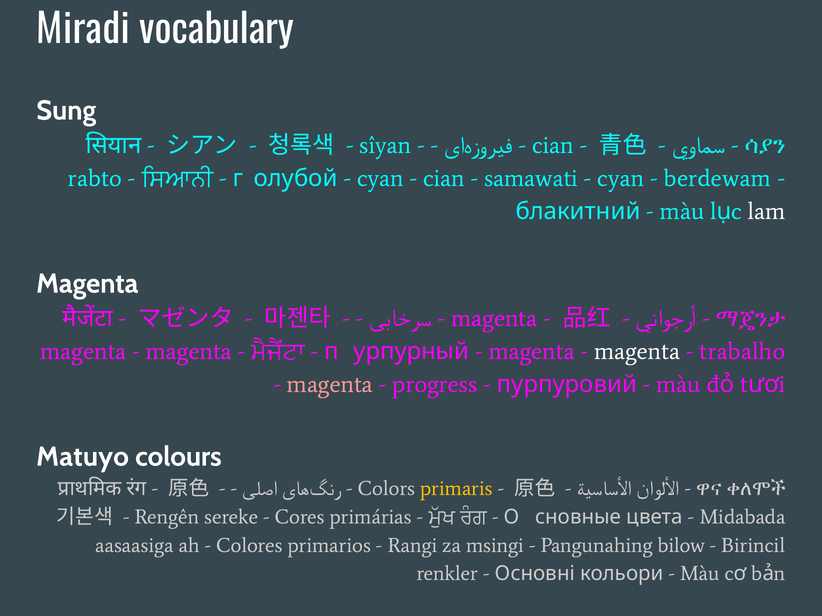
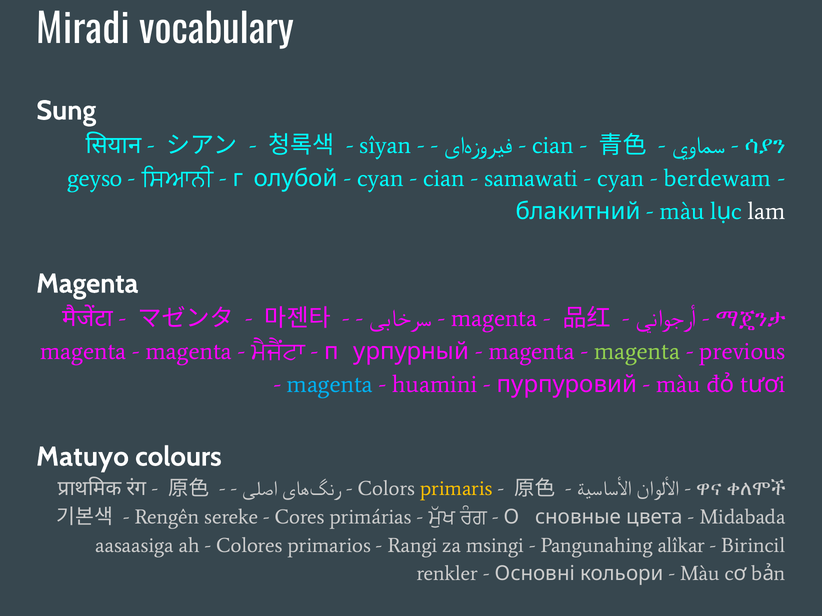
rabto: rabto -> geyso (95, 179)
magenta colour: white -> light green (637, 352)
trabalho: trabalho -> previous (743, 352)
magenta colour: pink -> light blue (330, 385)
progress: progress -> huamini (435, 385)
bilow: bilow -> alîkar (681, 546)
